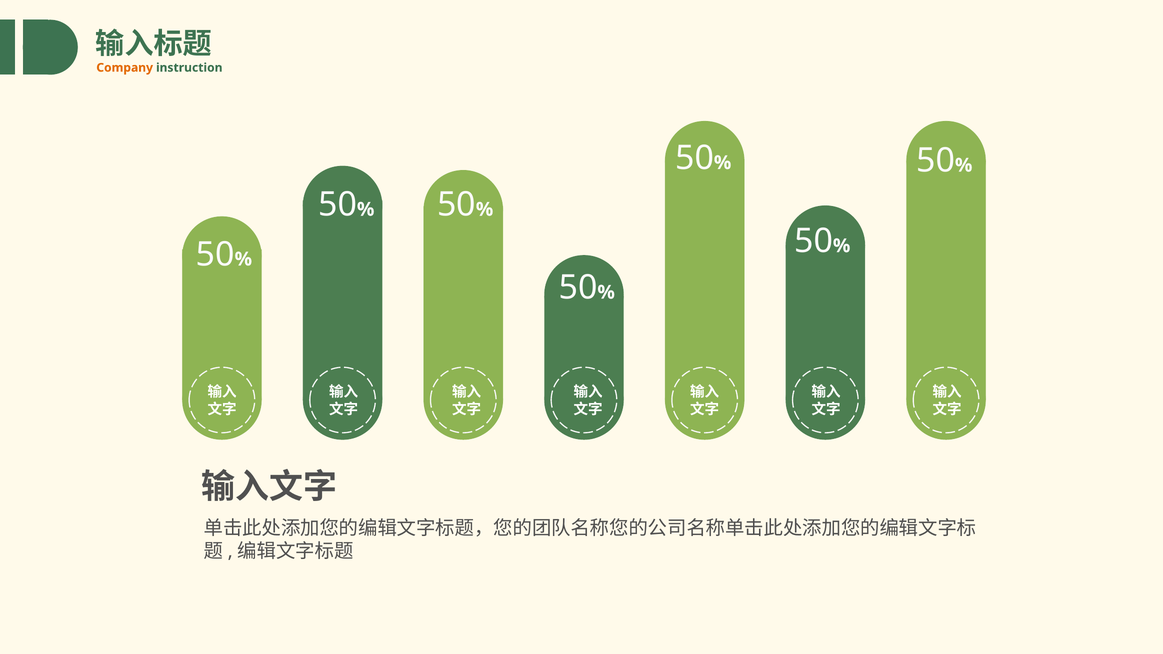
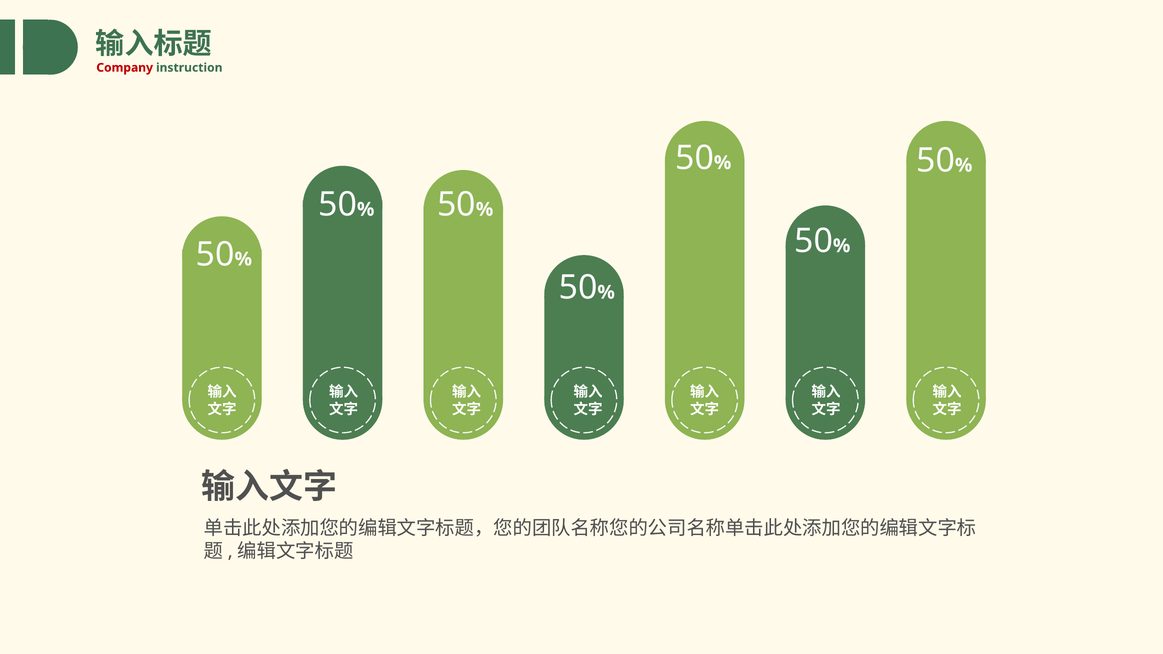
Company colour: orange -> red (125, 68)
